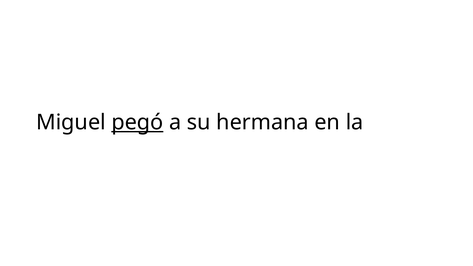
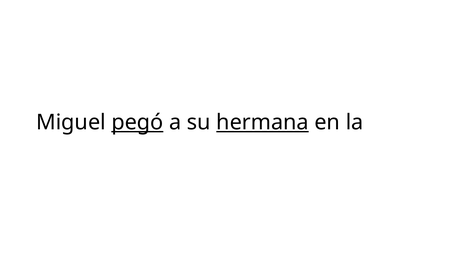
hermana underline: none -> present (263, 123)
